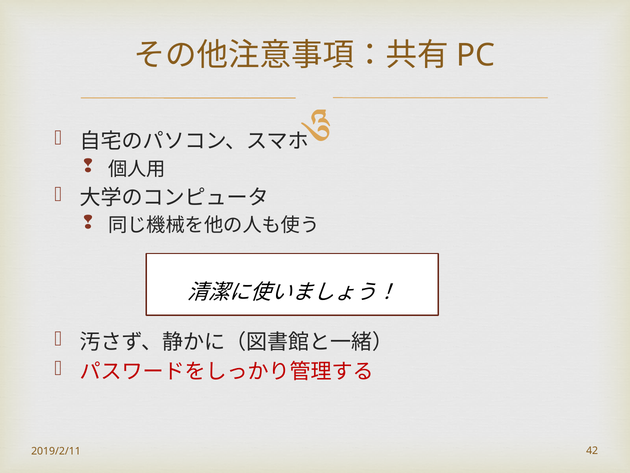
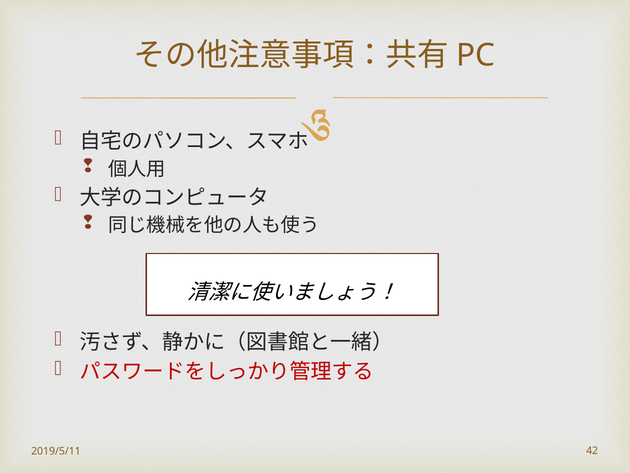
2019/2/11: 2019/2/11 -> 2019/5/11 (56, 451)
